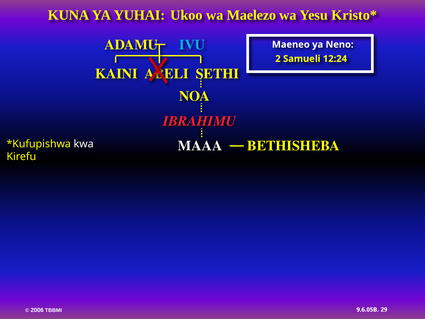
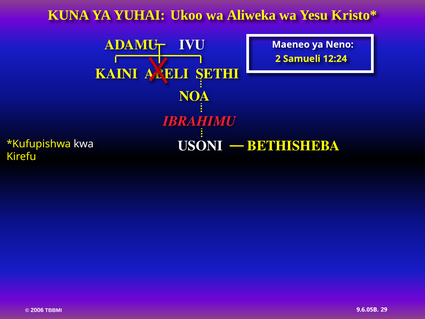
Maelezo: Maelezo -> Aliweka (251, 15)
IVU colour: light blue -> white (192, 45)
MAAA: MAAA -> USONI (200, 146)
